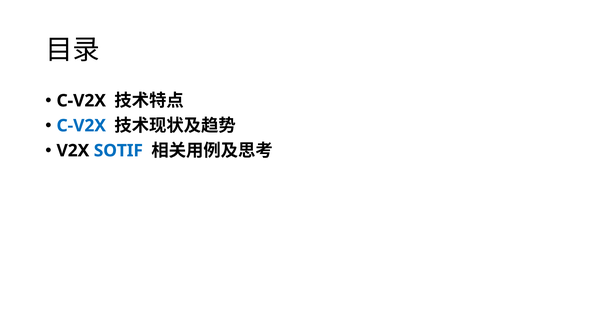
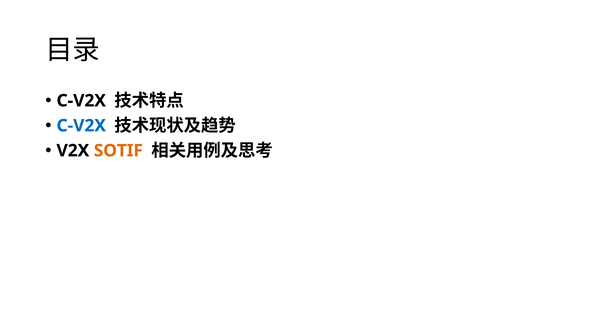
SOTIF colour: blue -> orange (118, 150)
